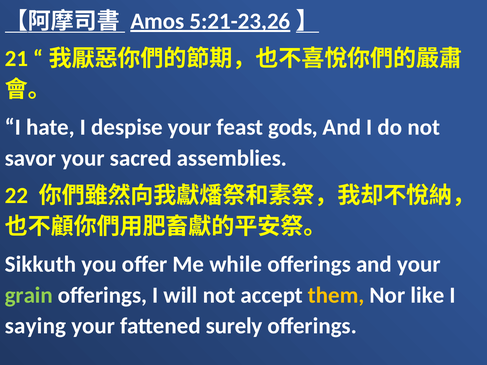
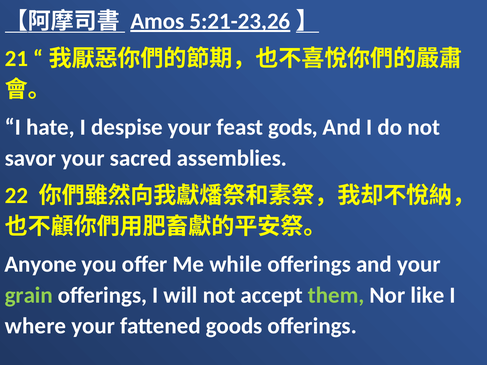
Sikkuth: Sikkuth -> Anyone (41, 264)
them colour: yellow -> light green (336, 295)
saying: saying -> where (36, 326)
surely: surely -> goods (234, 326)
